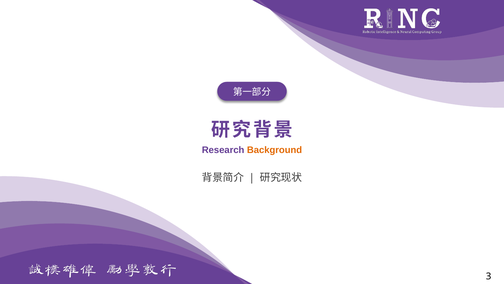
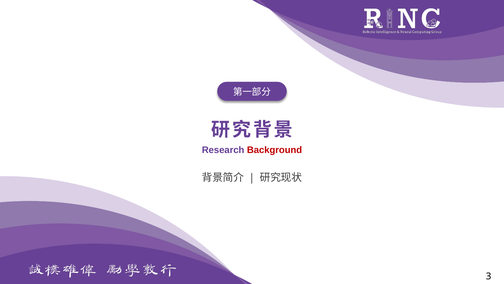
Background colour: orange -> red (275, 150)
